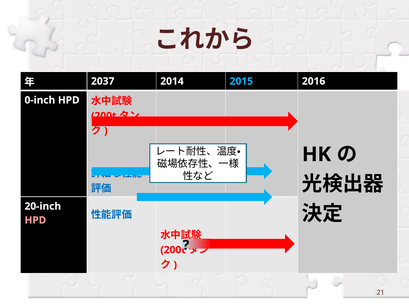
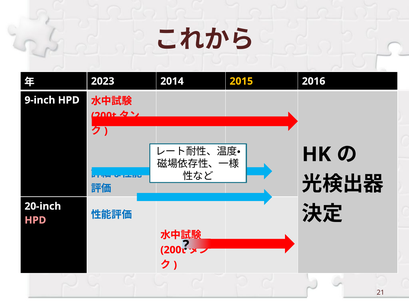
2037: 2037 -> 2023 (103, 81)
2015 colour: light blue -> yellow (241, 81)
0-inch: 0-inch -> 9-inch (40, 100)
